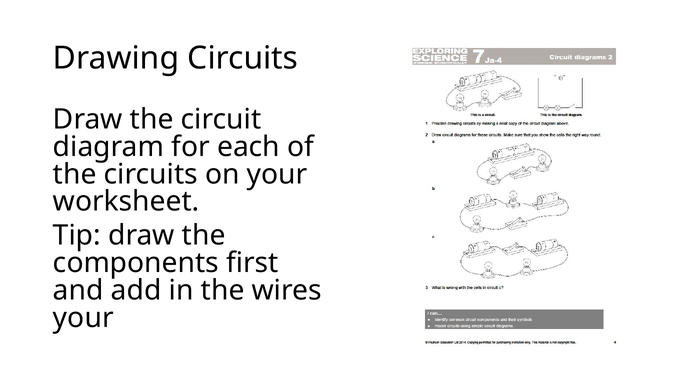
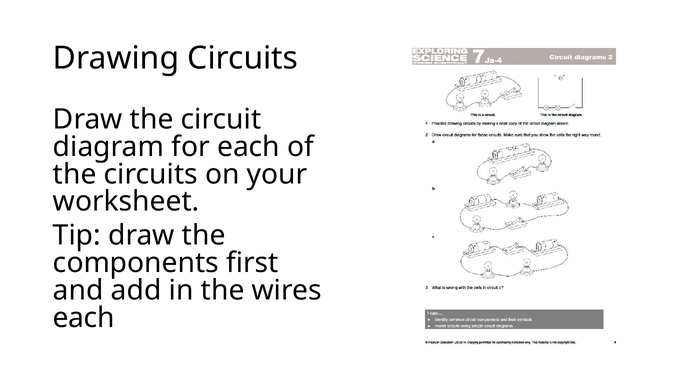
your: your -> each (84, 318)
